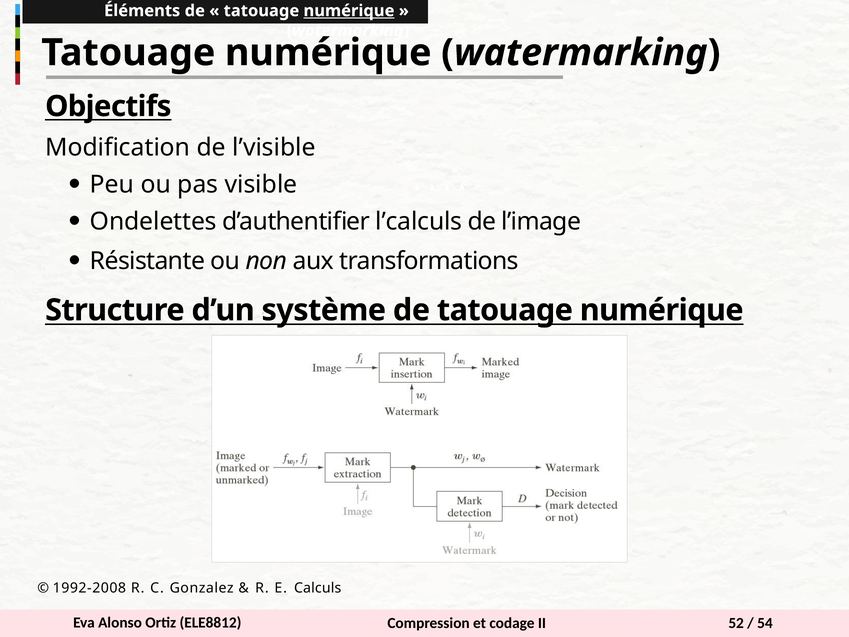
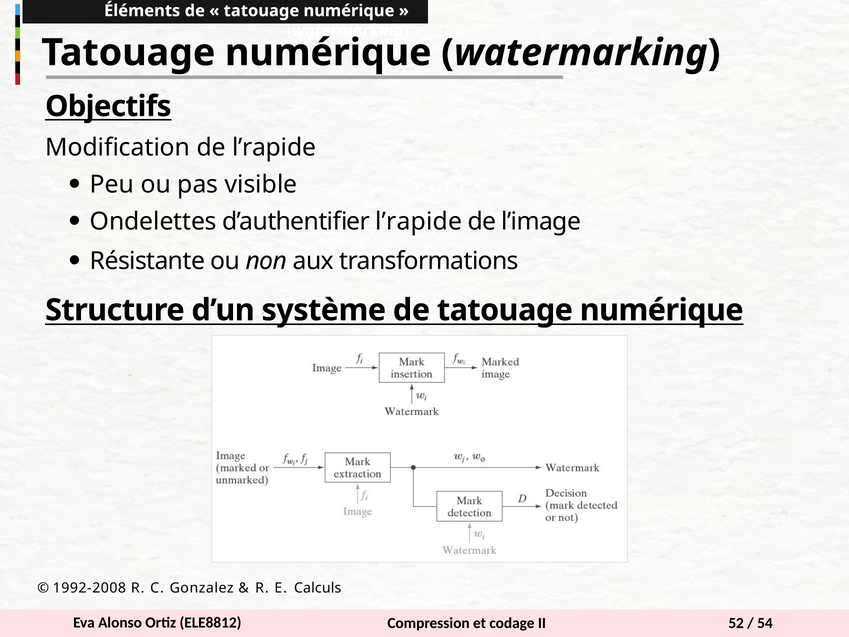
numérique underline: present -> none (349, 11)
de l’visible: l’visible -> l’rapide (274, 147)
d’authentifier l’calculs: l’calculs -> l’rapide (419, 221)
